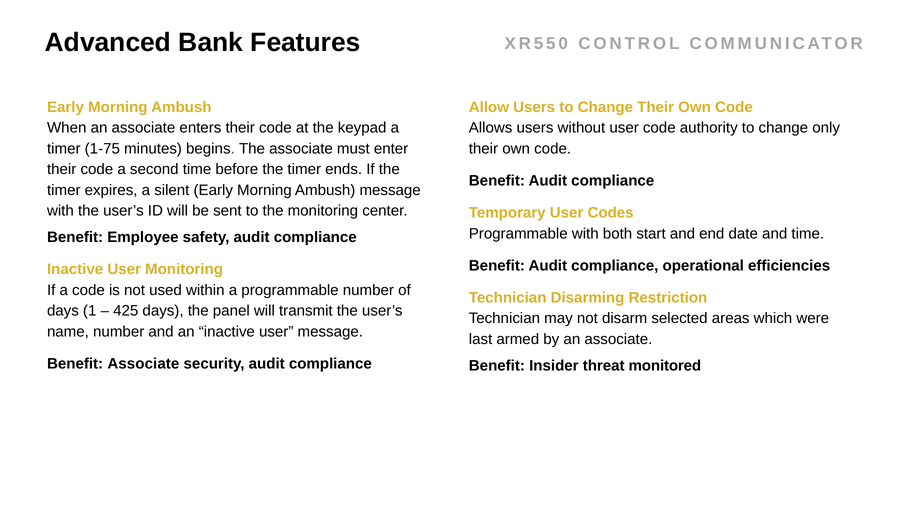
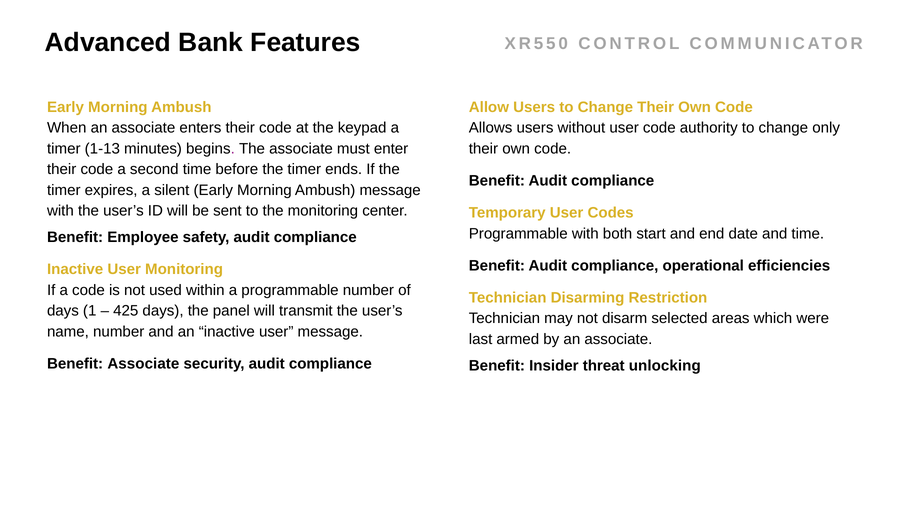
1-75: 1-75 -> 1-13 (102, 149)
monitored: monitored -> unlocking (665, 365)
